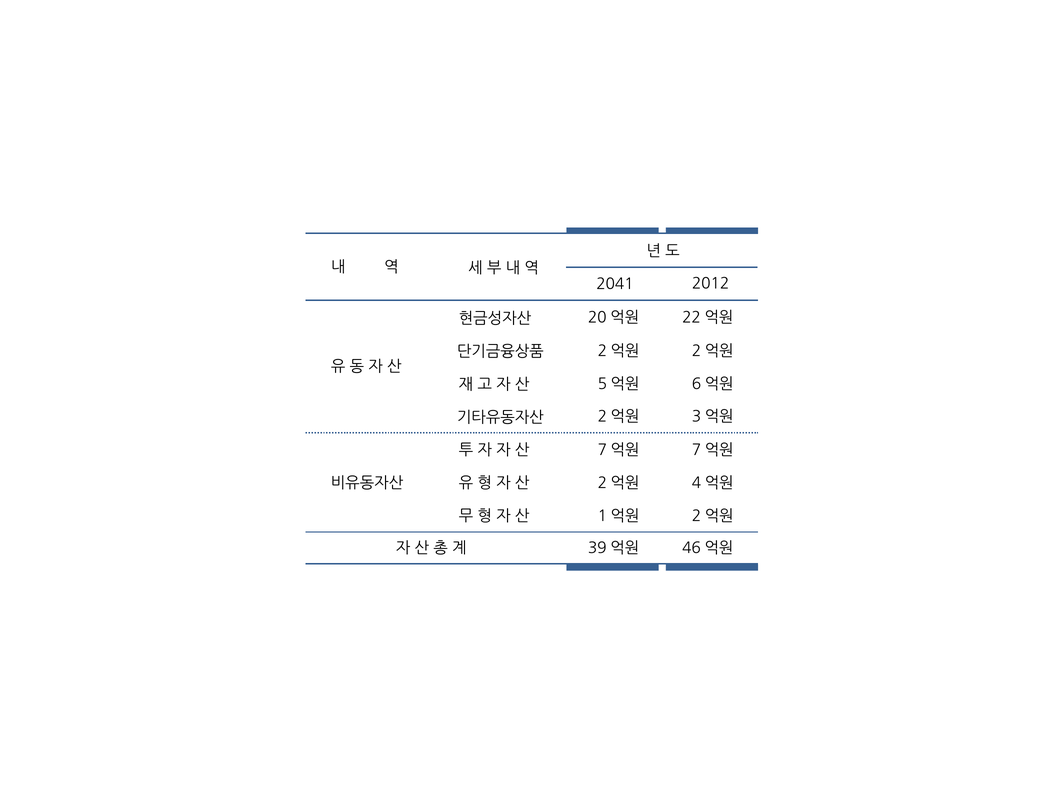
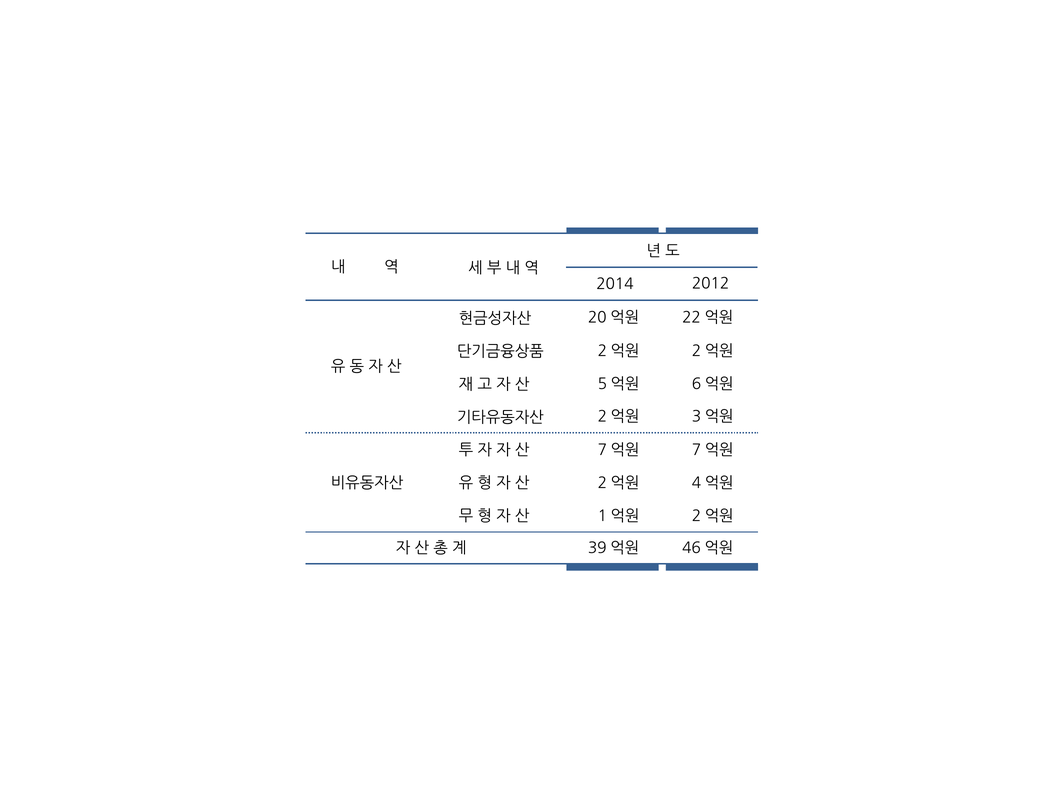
2041: 2041 -> 2014 (615, 284)
